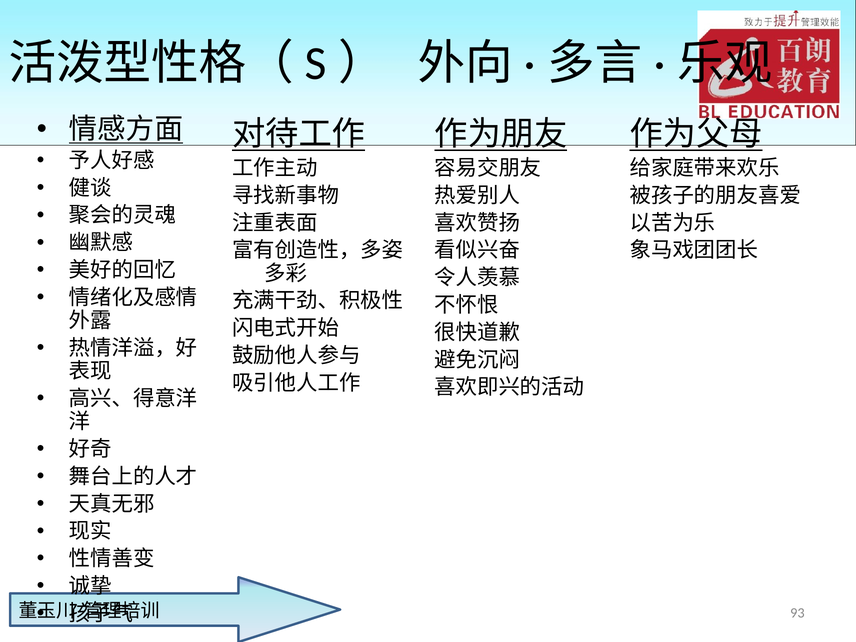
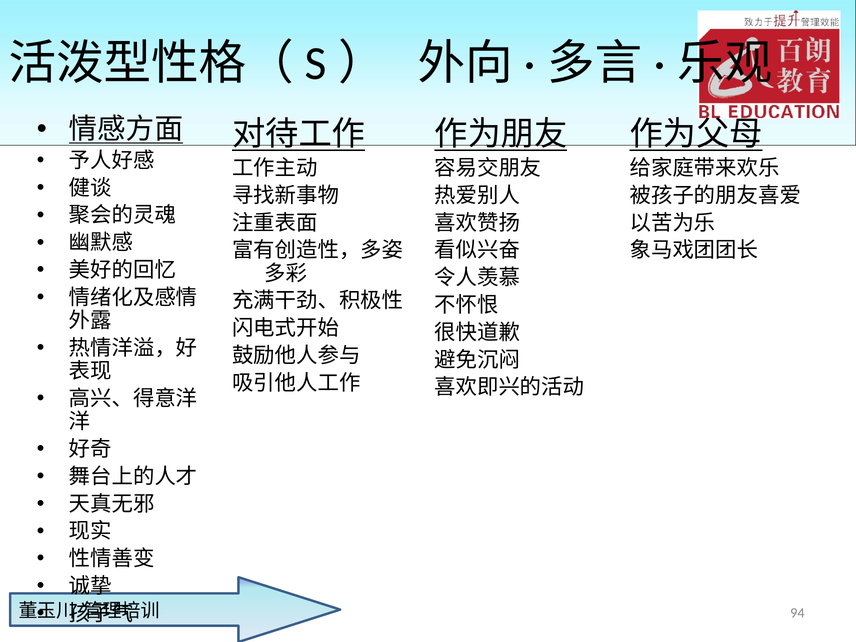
93: 93 -> 94 (797, 613)
